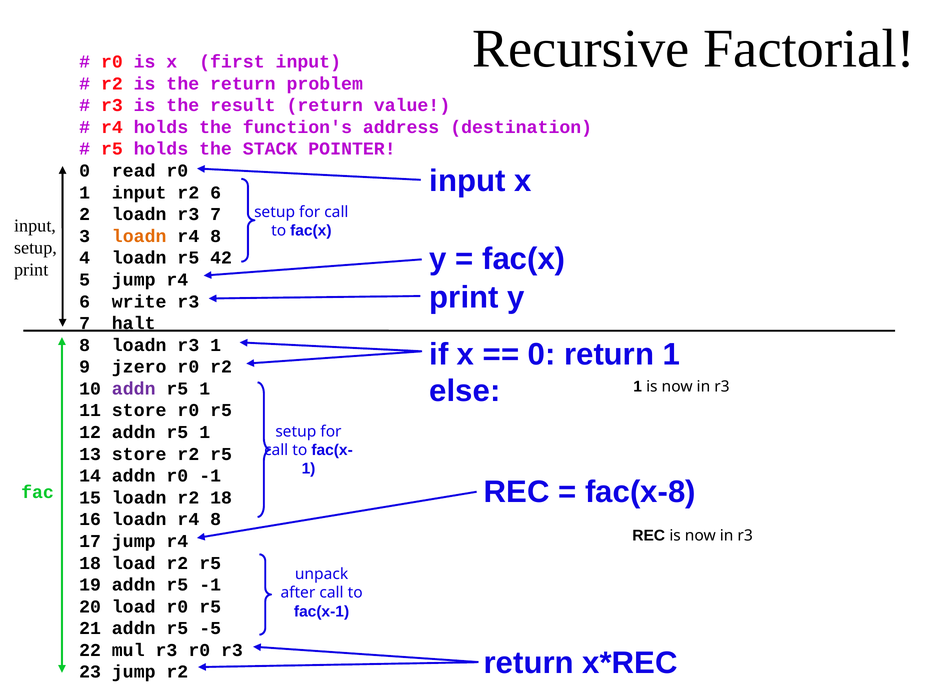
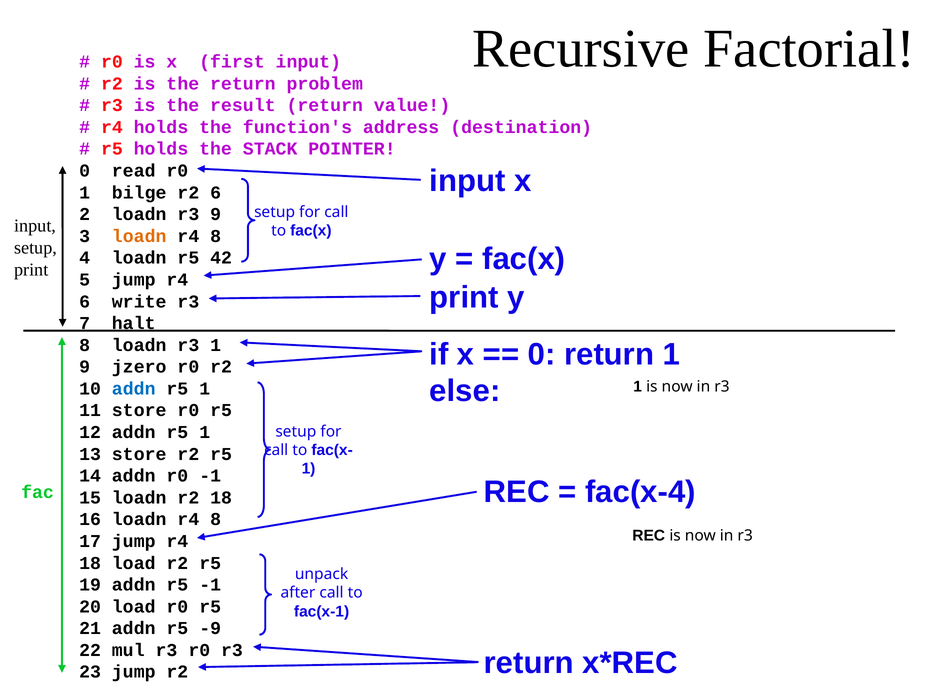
1 input: input -> bilge (139, 193)
loadn r3 7: 7 -> 9 (216, 215)
addn colour: purple -> blue (134, 389)
fac(x-8: fac(x-8 -> fac(x-4 (640, 492)
-5: -5 -> -9 (210, 629)
